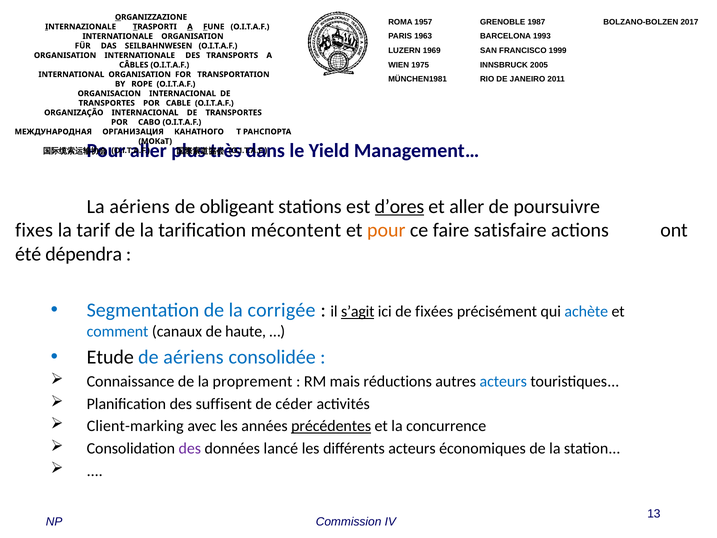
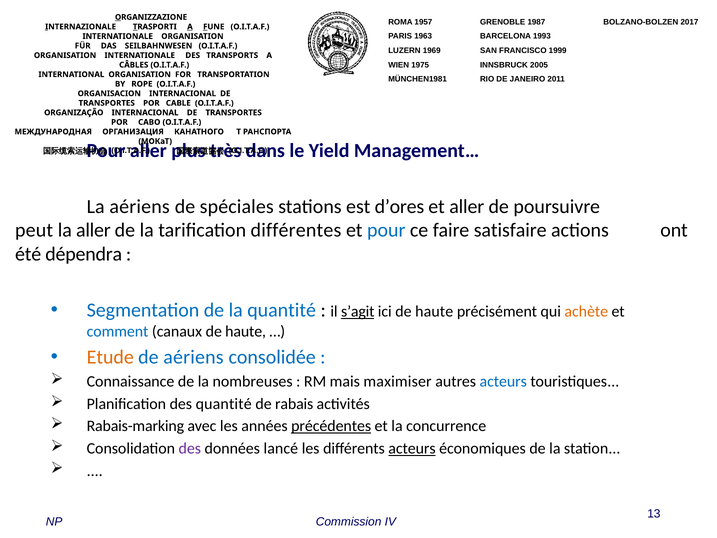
obligeant: obligeant -> spéciales (237, 206)
d’ores underline: present -> none (399, 206)
fixes: fixes -> peut (34, 230)
la tarif: tarif -> aller (93, 230)
mécontent: mécontent -> différentes (296, 230)
pour colour: orange -> blue (386, 230)
la corrigée: corrigée -> quantité (282, 310)
ici de fixées: fixées -> haute (434, 311)
achète colour: blue -> orange (586, 311)
Etude colour: black -> orange (110, 357)
proprement: proprement -> nombreuses (253, 381)
réductions: réductions -> maximiser (398, 381)
des suffisent: suffisent -> quantité (224, 404)
céder: céder -> rabais (294, 404)
Client-marking: Client-marking -> Rabais-marking (135, 426)
acteurs underline: none -> present (412, 448)
